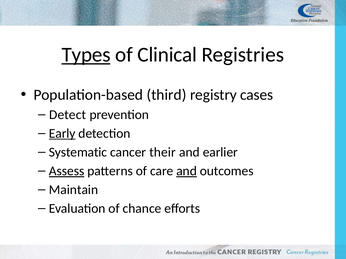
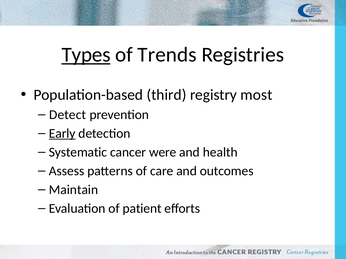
Clinical: Clinical -> Trends (167, 55)
cases: cases -> most (256, 95)
their: their -> were (163, 152)
earlier: earlier -> health (220, 152)
Assess underline: present -> none (67, 171)
and underline: present -> none (187, 171)
chance: chance -> patient (142, 209)
